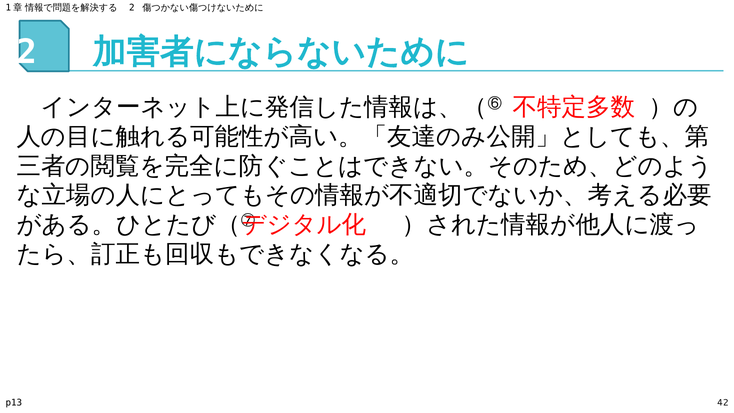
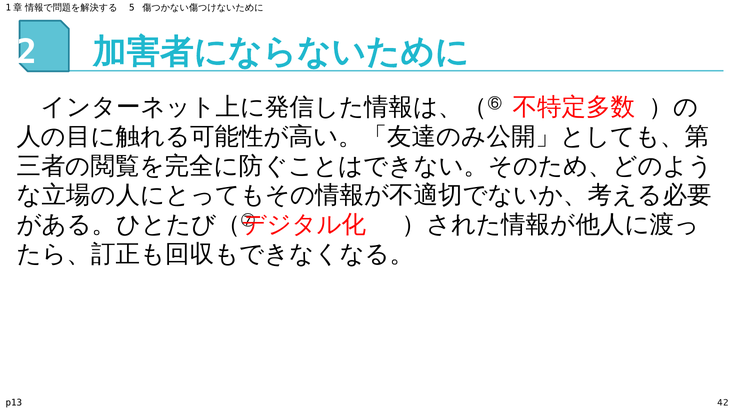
2: 2 -> 5 (132, 8)
